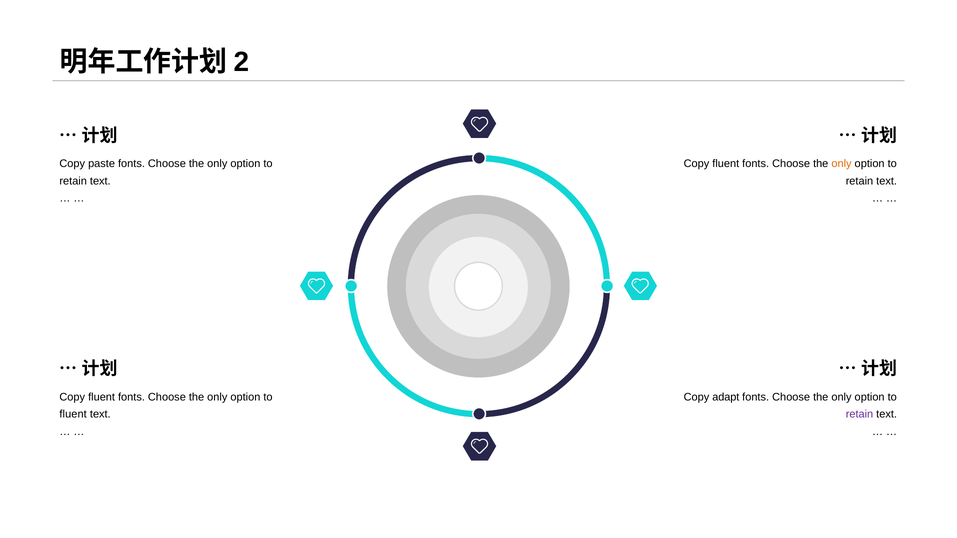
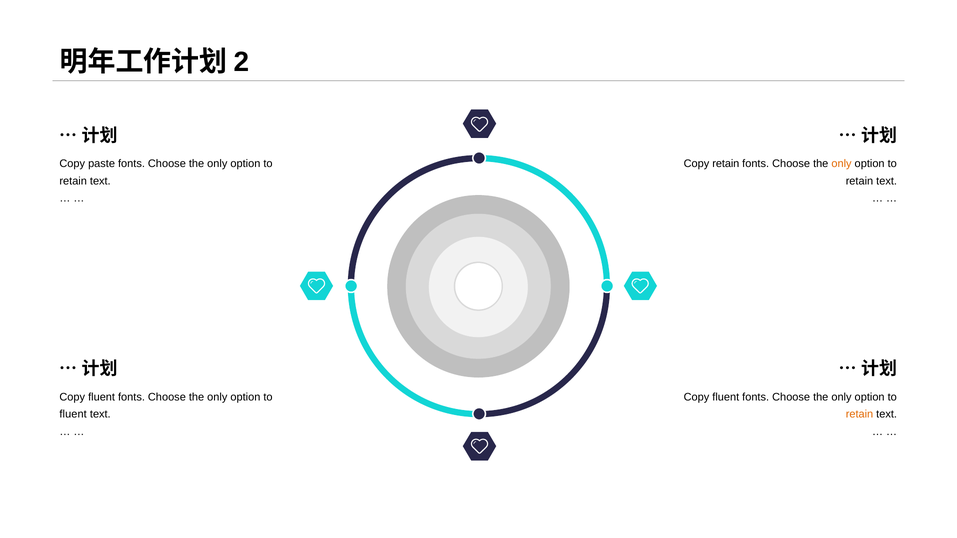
fluent: fluent -> retain (726, 164)
adapt: adapt -> fluent (726, 397)
retain colour: purple -> orange (859, 414)
